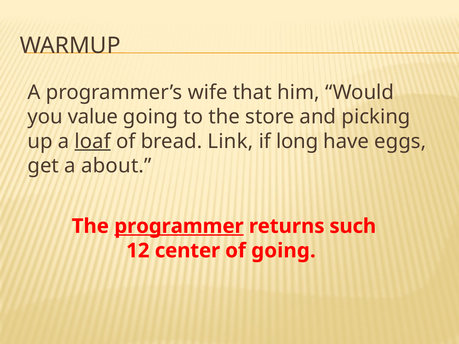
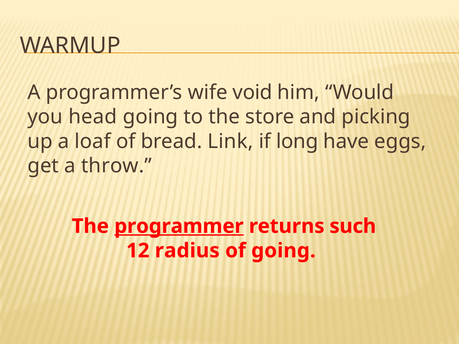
that: that -> void (253, 92)
value: value -> head (93, 117)
loaf underline: present -> none (93, 141)
about: about -> throw (116, 166)
center: center -> radius (187, 251)
